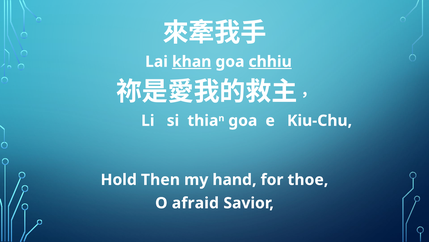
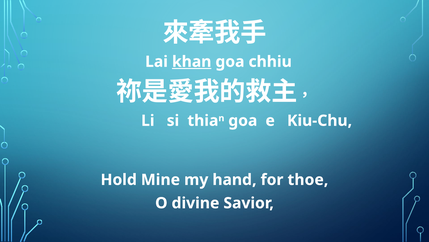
chhiu underline: present -> none (270, 62)
Then: Then -> Mine (160, 179)
afraid: afraid -> divine (195, 203)
